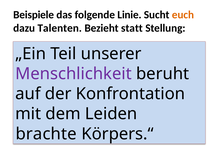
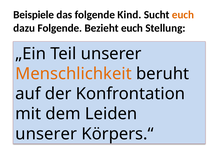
Linie: Linie -> Kind (129, 15)
dazu Talenten: Talenten -> Folgende (60, 28)
Bezieht statt: statt -> euch (132, 28)
Menschlichkeit colour: purple -> orange (74, 74)
brachte: brachte -> unserer (46, 133)
